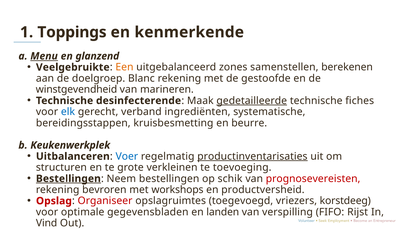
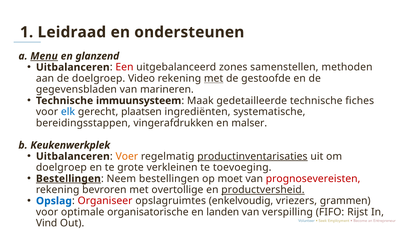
Toppings: Toppings -> Leidraad (72, 32)
kenmerkende: kenmerkende -> ondersteunen (189, 32)
Veelgebruikte: Veelgebruikte -> Uitbalanceren (73, 67)
Een colour: orange -> red (124, 67)
berekenen: berekenen -> methoden (347, 67)
Blanc: Blanc -> Video (141, 78)
met underline: none -> present (214, 78)
winstgevendheid: winstgevendheid -> gegevensbladen (76, 89)
desinfecterende: desinfecterende -> immuunsysteem (139, 101)
gedetailleerde underline: present -> none (252, 101)
verband: verband -> plaatsen (141, 112)
kruisbesmetting: kruisbesmetting -> vingerafdrukken (173, 123)
beurre: beurre -> malser (249, 123)
Voer colour: blue -> orange (127, 156)
structuren: structuren -> doelgroep (61, 167)
schik: schik -> moet (230, 178)
workshops: workshops -> overtollige (177, 190)
productversheid underline: none -> present (263, 190)
Opslag colour: red -> blue (54, 201)
toegevoegd: toegevoegd -> enkelvoudig (241, 201)
korstdeeg: korstdeeg -> grammen (345, 201)
gegevensbladen: gegevensbladen -> organisatorische (148, 212)
